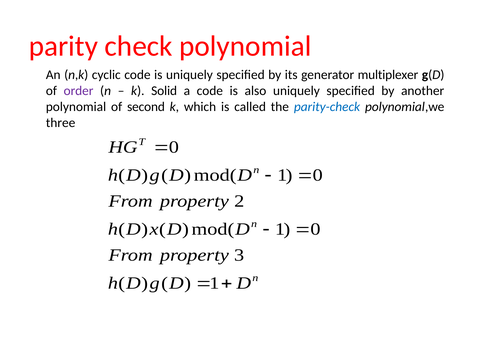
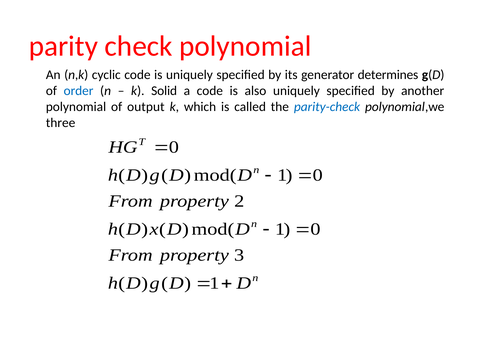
multiplexer: multiplexer -> determines (388, 75)
order colour: purple -> blue (78, 91)
second: second -> output (146, 107)
